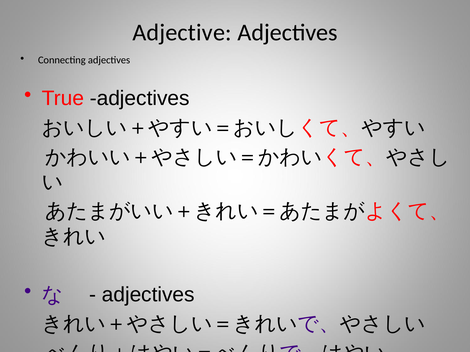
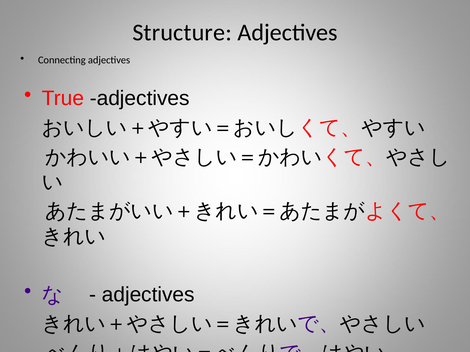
Adjective: Adjective -> Structure (182, 33)
